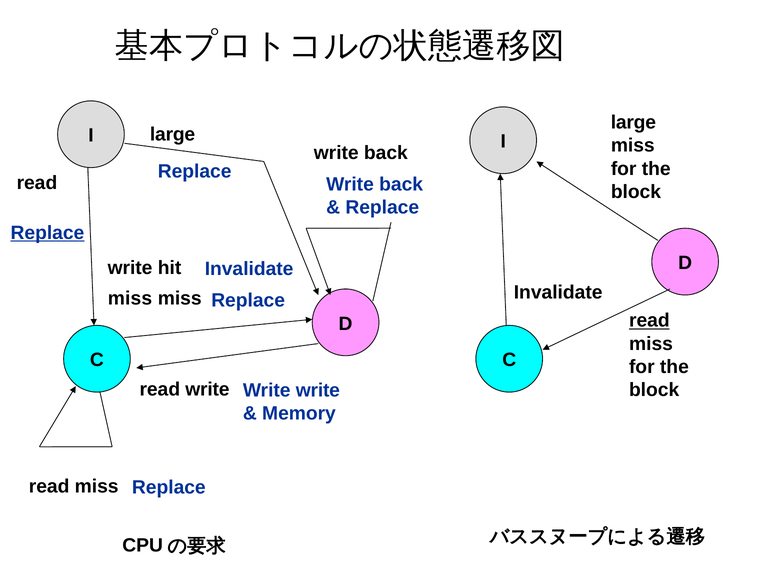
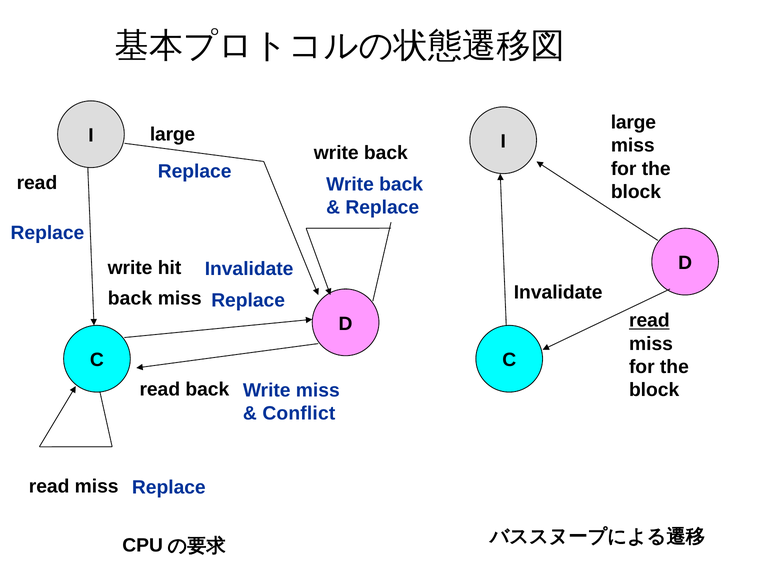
Replace underline: present -> none (47, 233)
miss: miss -> back (130, 298)
read write: write -> back (207, 389)
write: write -> miss (318, 390)
Memory: Memory -> Conflict (299, 413)
